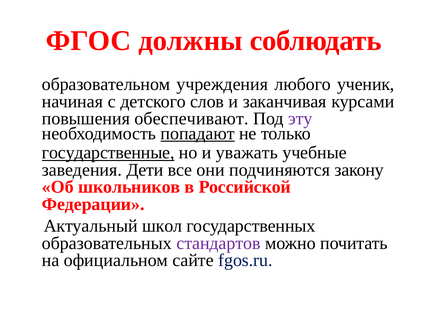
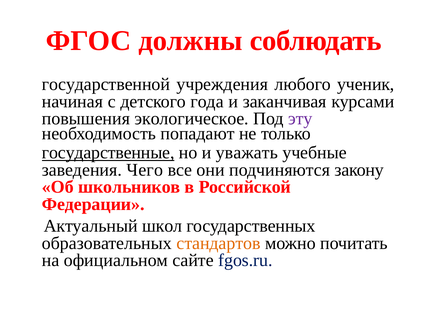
образовательном: образовательном -> государственной (106, 84)
слов: слов -> года (207, 102)
обеспечивают: обеспечивают -> экологическое (192, 119)
попадают underline: present -> none (198, 134)
Дети: Дети -> Чего (145, 170)
стандартов colour: purple -> orange (219, 244)
